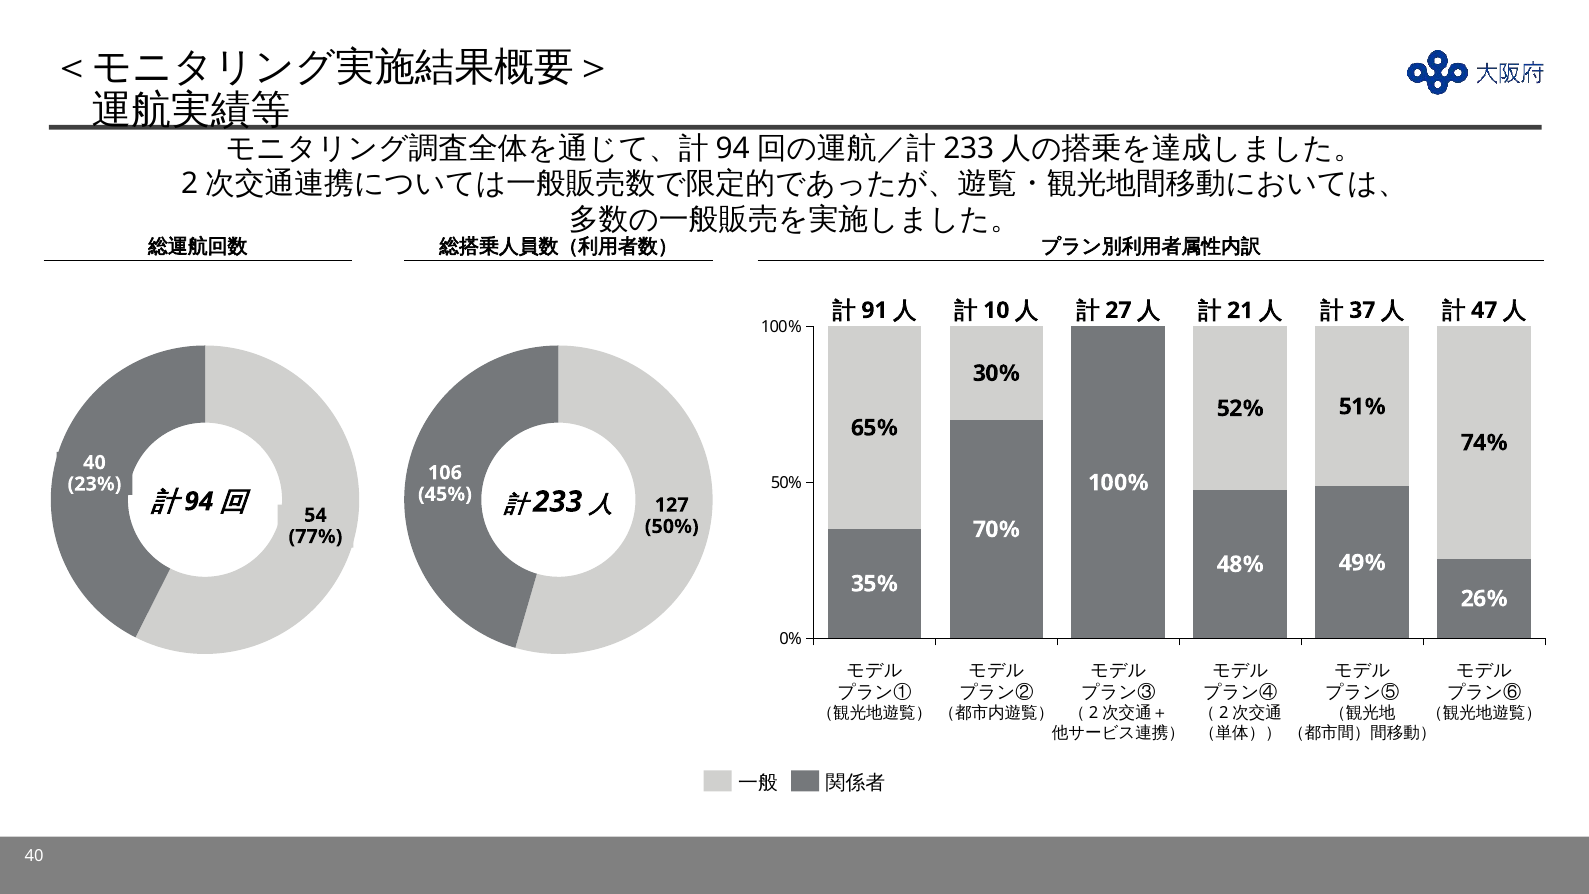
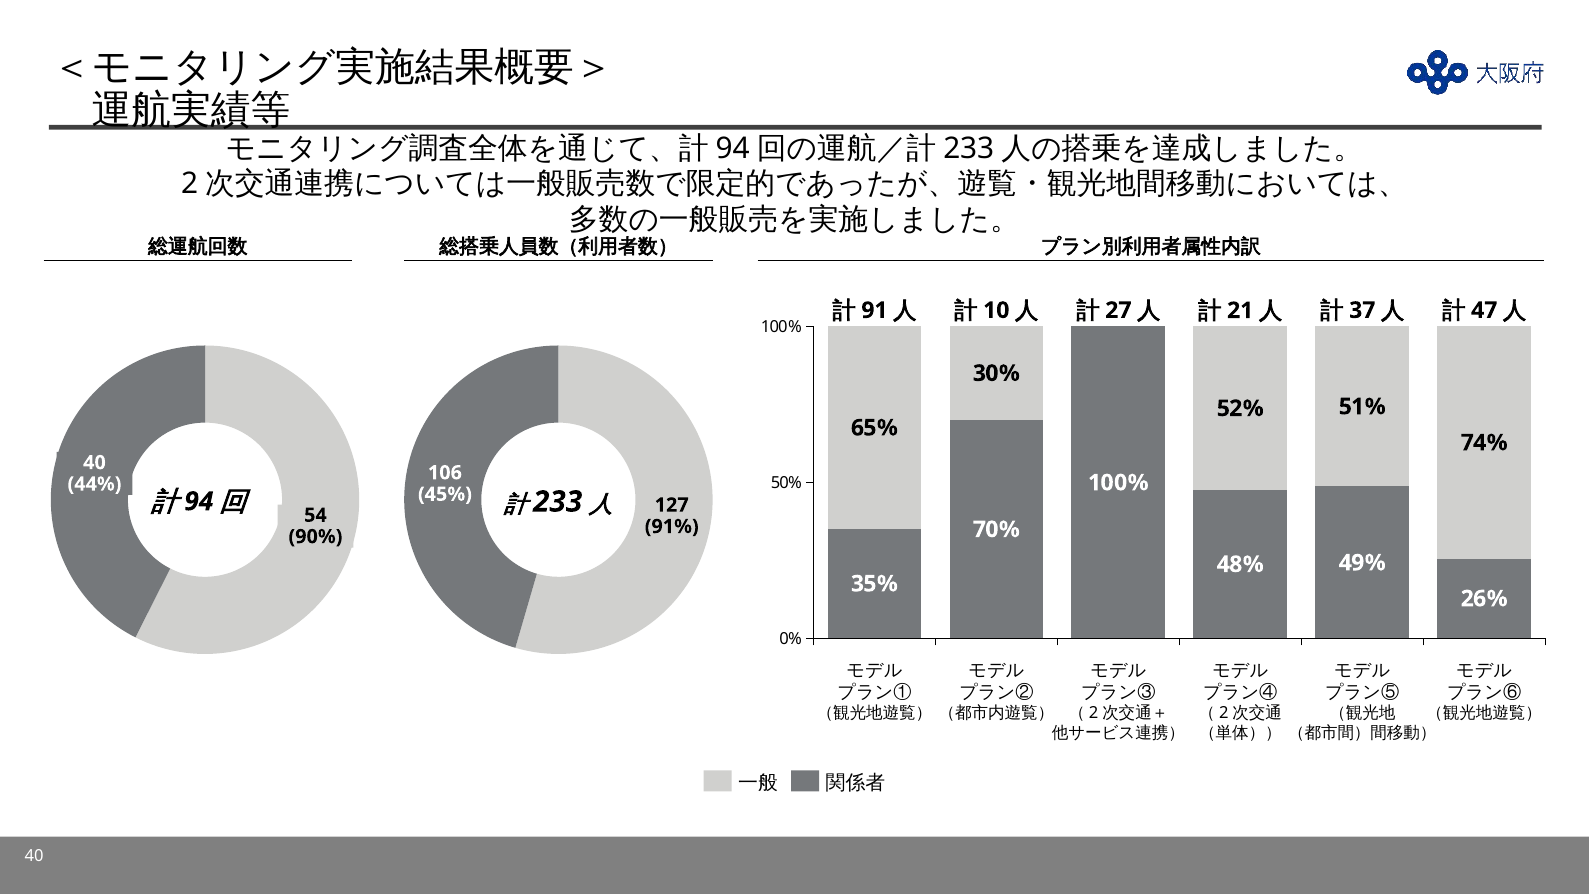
23%: 23% -> 44% (94, 484)
50%: 50% -> 91% (672, 526)
77%: 77% -> 90% (315, 537)
